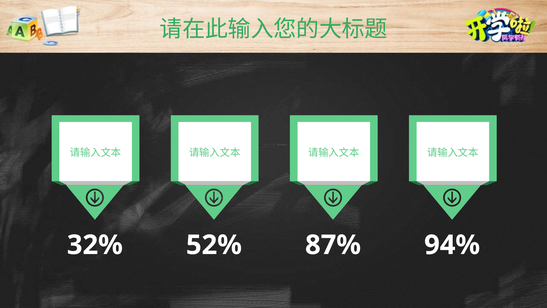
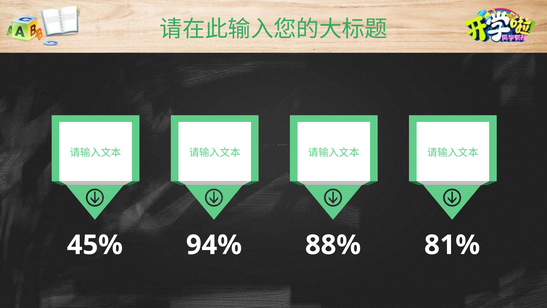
32%: 32% -> 45% (95, 245)
52%: 52% -> 94% (214, 245)
87%: 87% -> 88% (333, 245)
94%: 94% -> 81% (452, 245)
